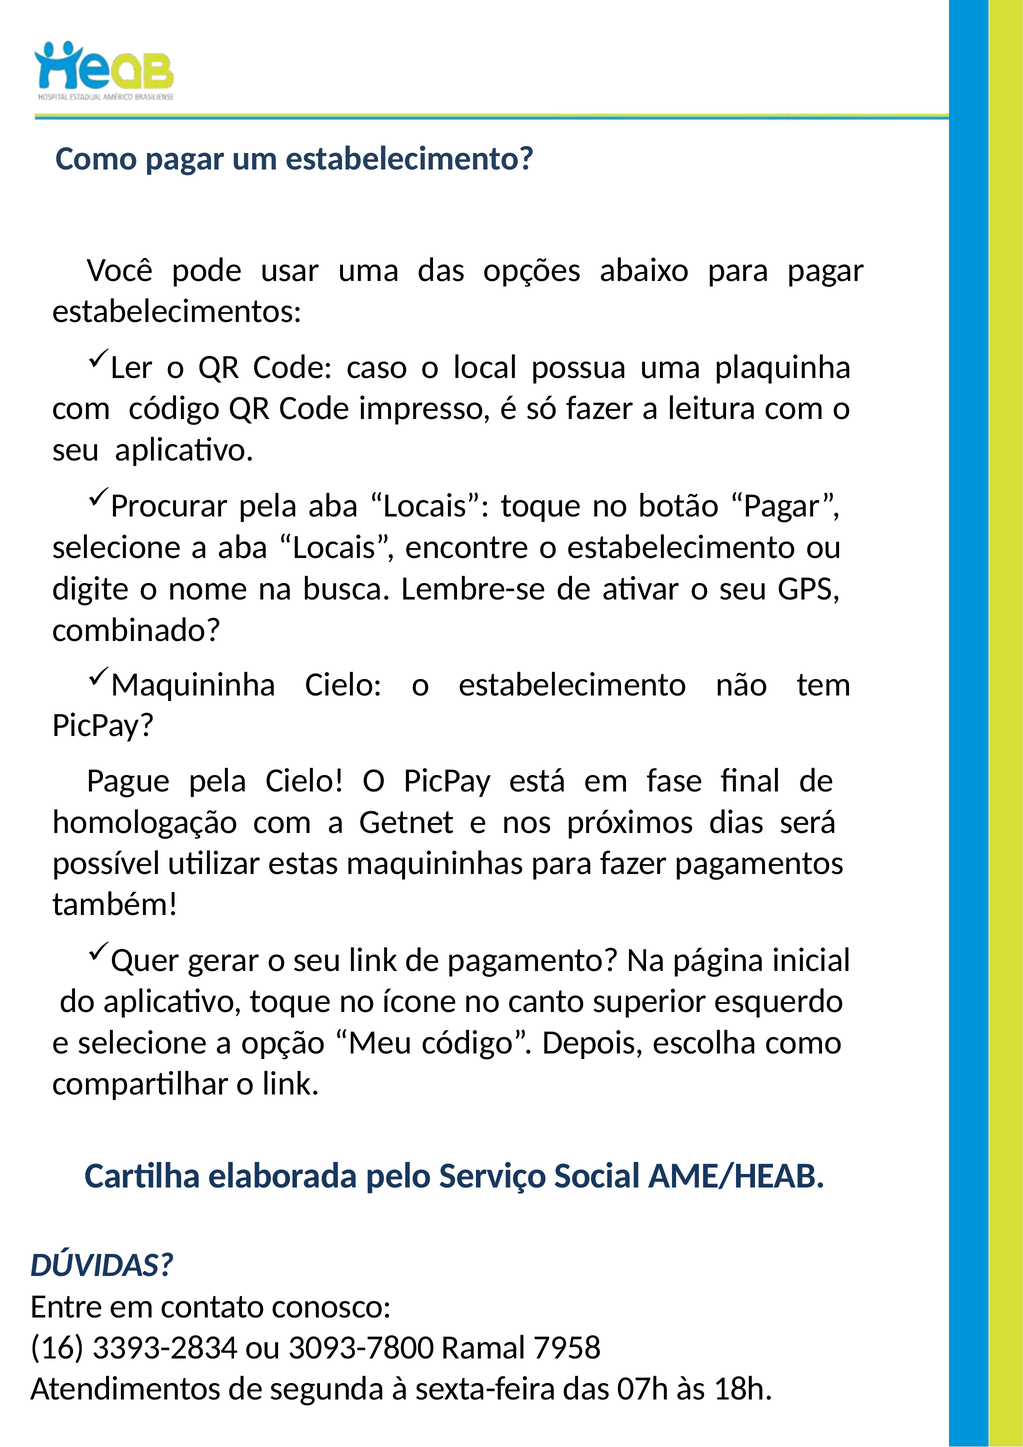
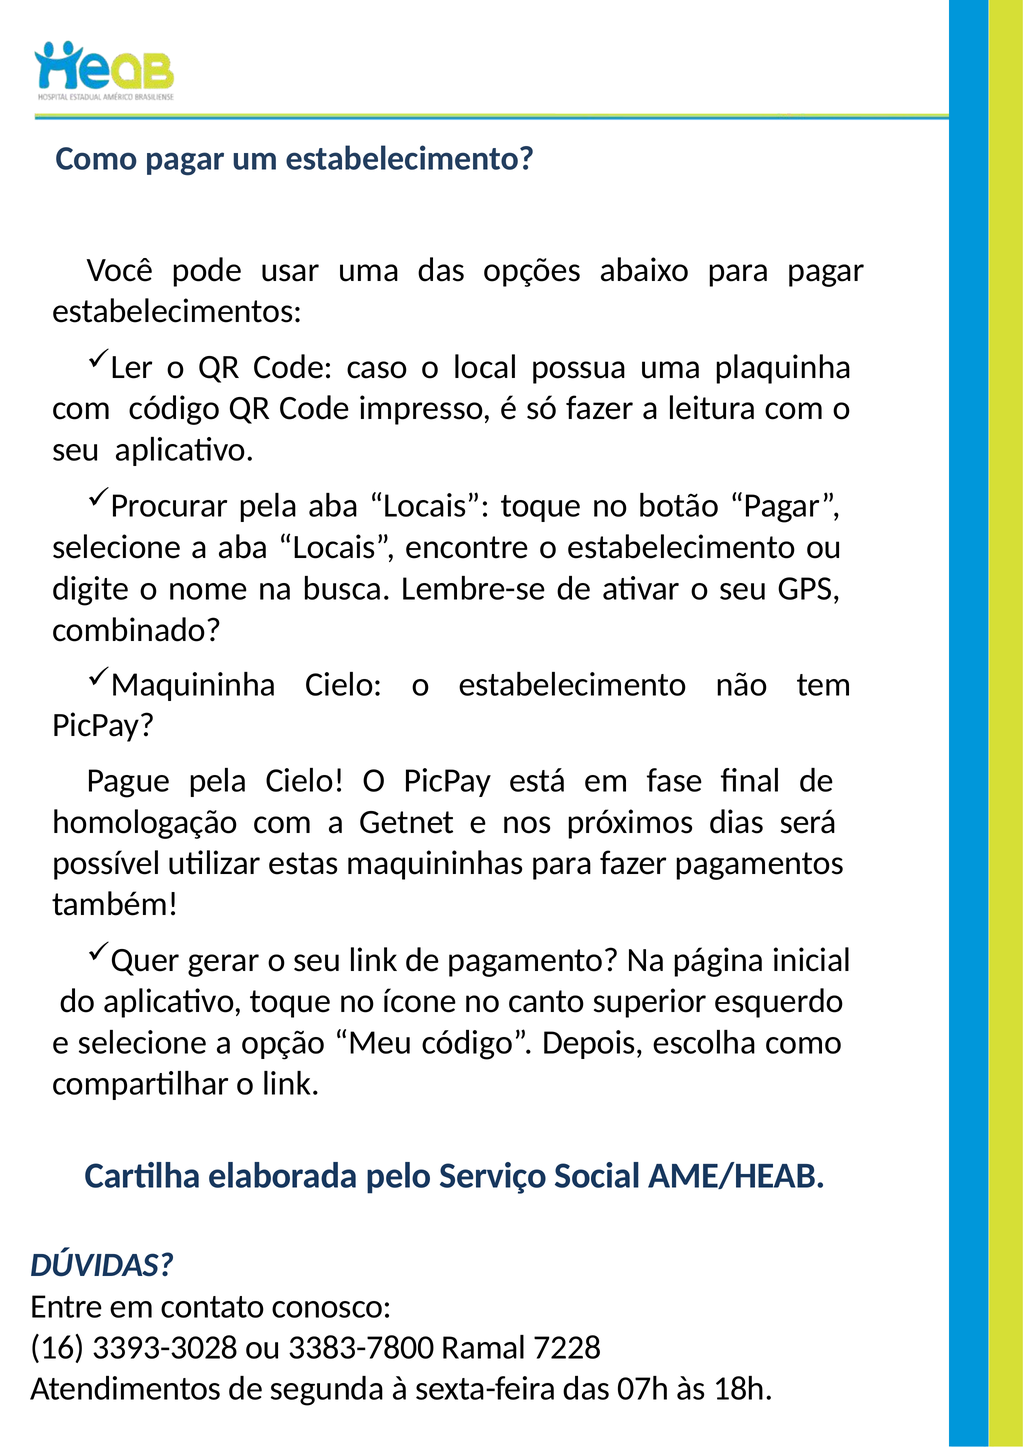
3393-2834: 3393-2834 -> 3393-3028 (165, 1348)
3093-7800: 3093-7800 -> 3383-7800 (361, 1348)
7958: 7958 -> 7228 (567, 1348)
